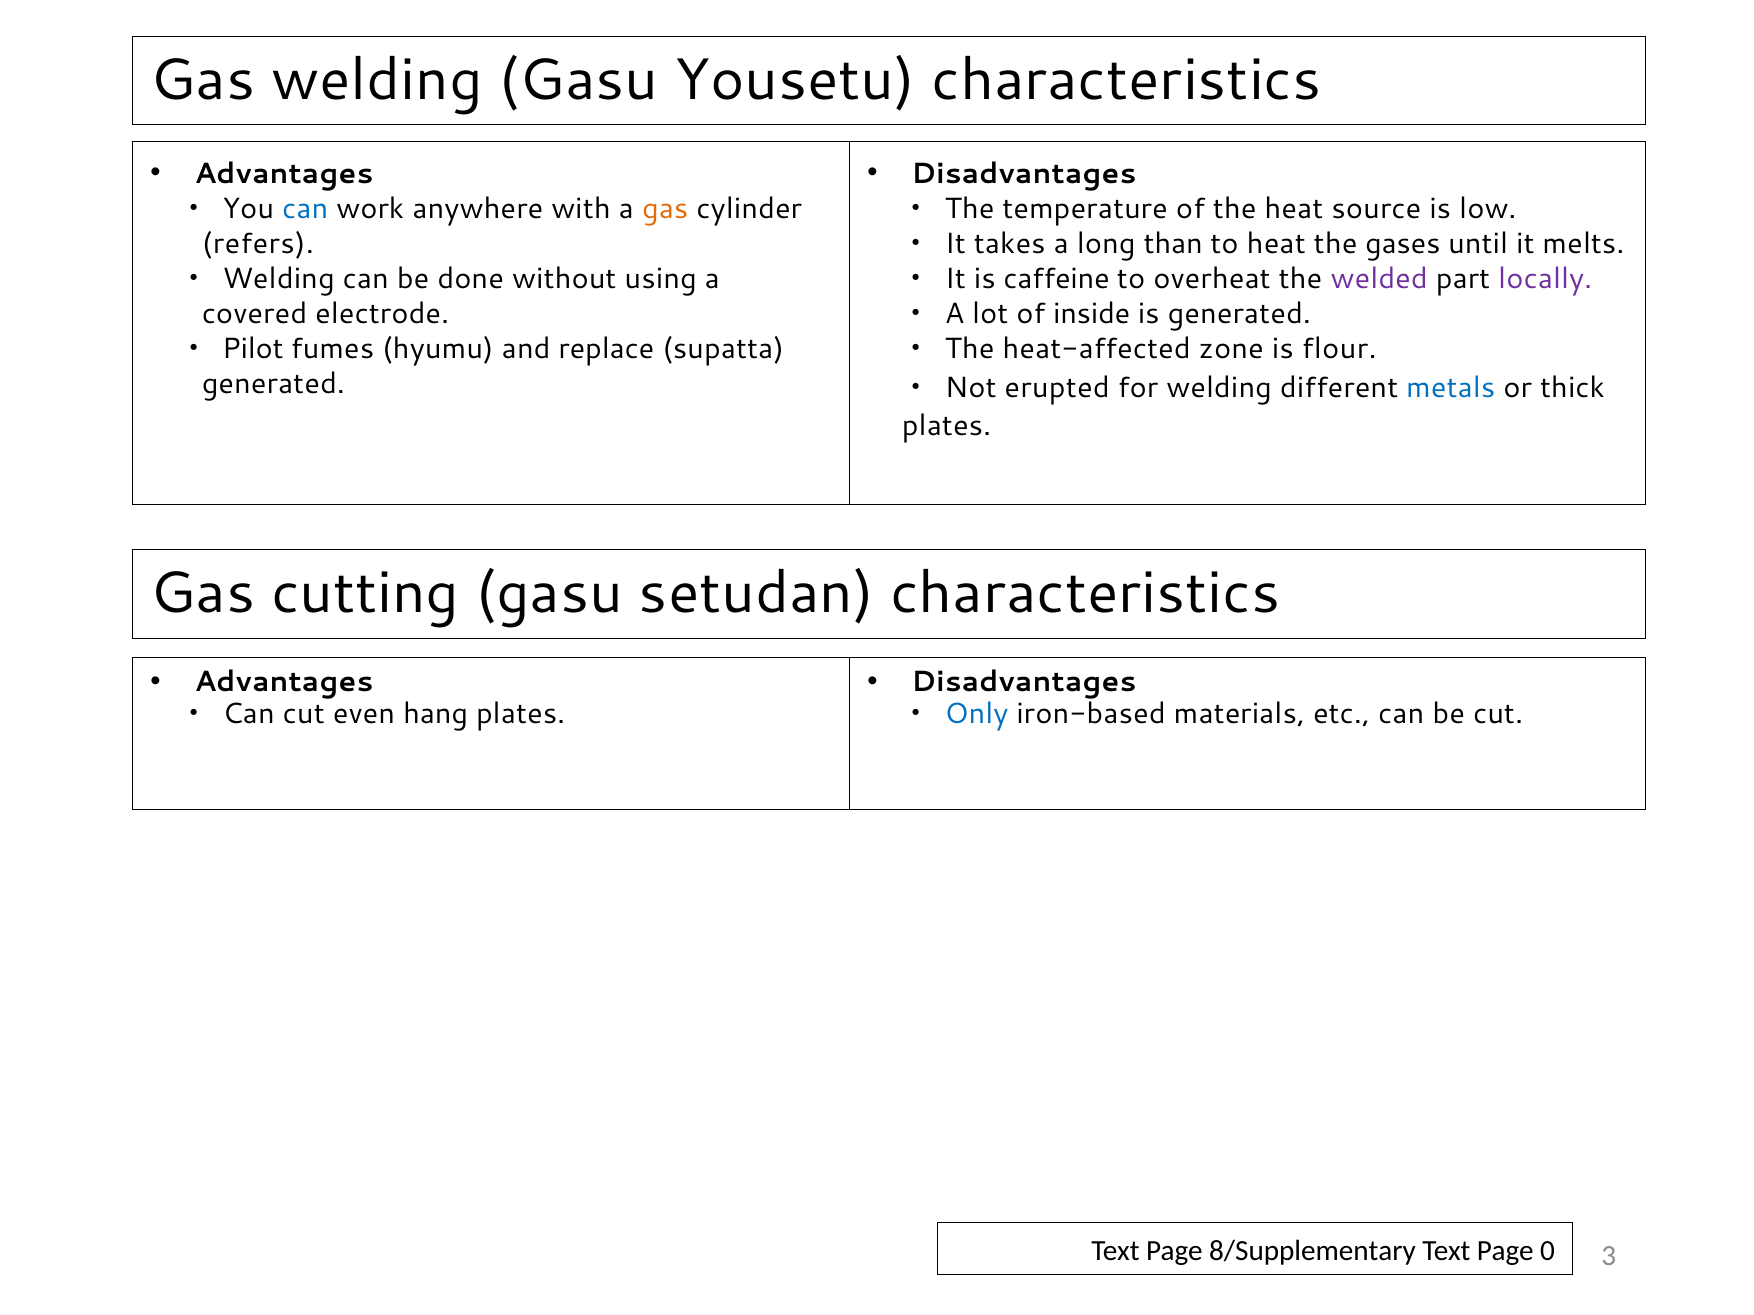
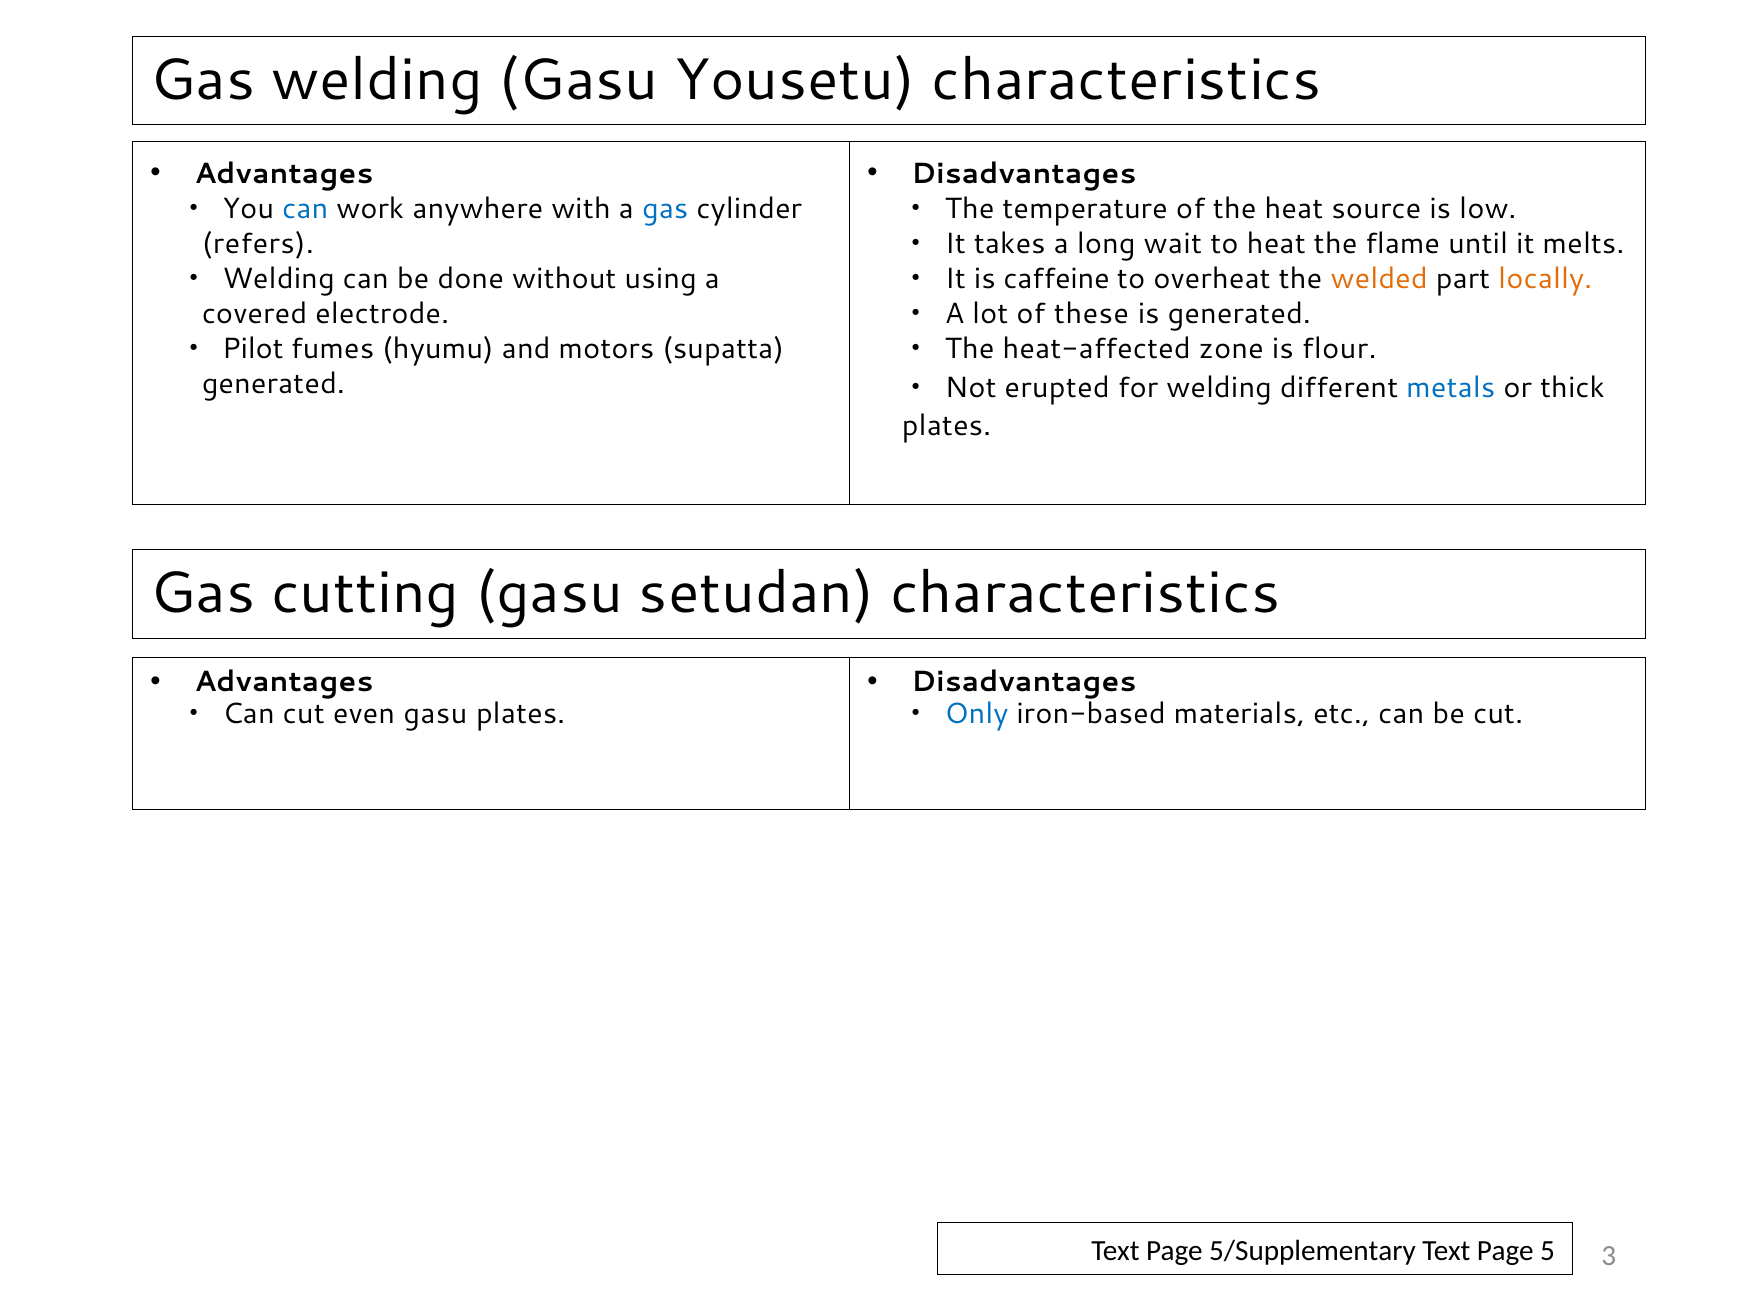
gas colour: orange -> blue (665, 209)
than: than -> wait (1173, 244)
gases: gases -> flame (1403, 244)
welded colour: purple -> orange (1379, 279)
locally colour: purple -> orange (1545, 279)
inside: inside -> these (1091, 314)
replace: replace -> motors (606, 349)
even hang: hang -> gasu (435, 714)
8/Supplementary: 8/Supplementary -> 5/Supplementary (1312, 1251)
0: 0 -> 5 (1547, 1251)
